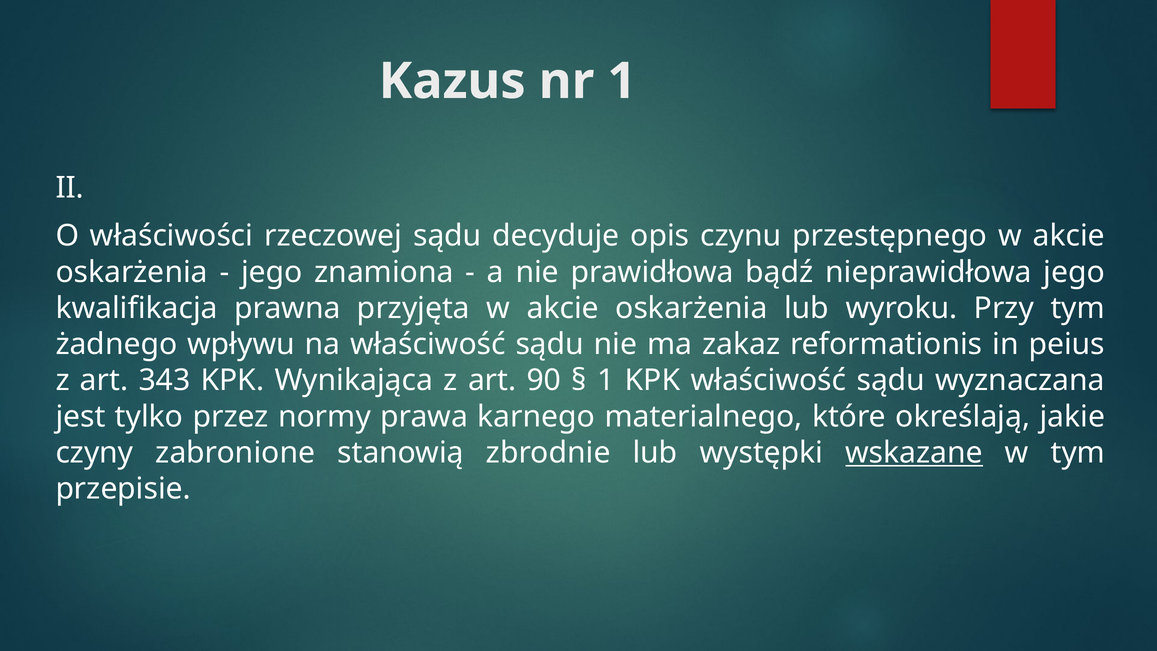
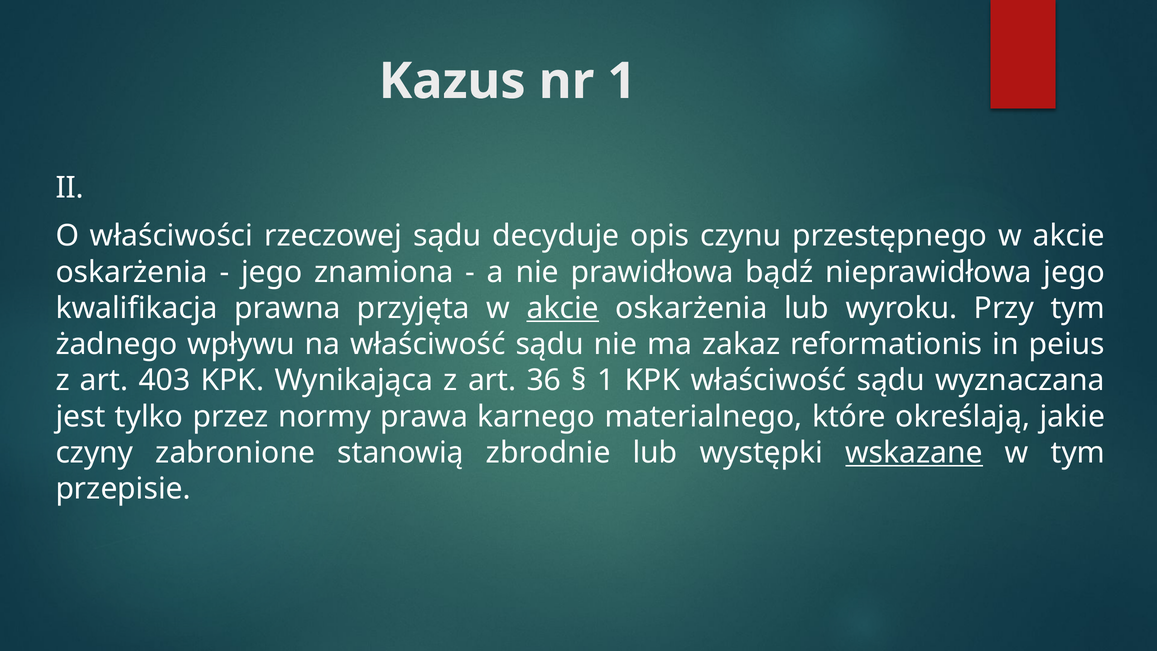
akcie underline: none -> present (563, 308)
343: 343 -> 403 (164, 380)
90: 90 -> 36 (544, 380)
